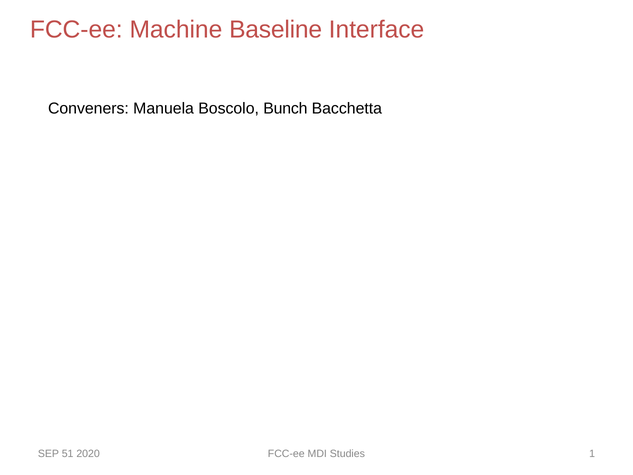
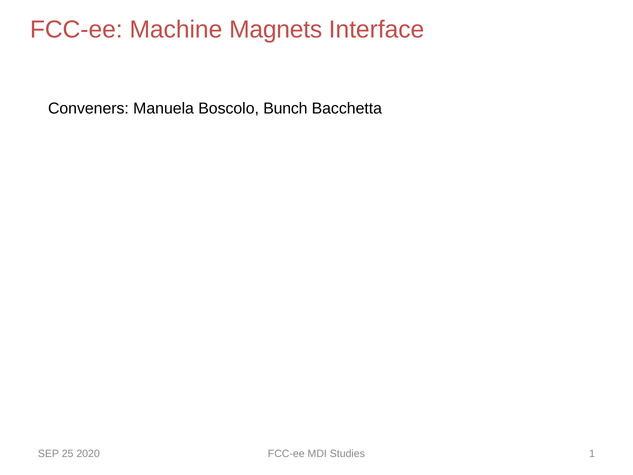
Baseline: Baseline -> Magnets (276, 30)
51: 51 -> 25 (68, 453)
